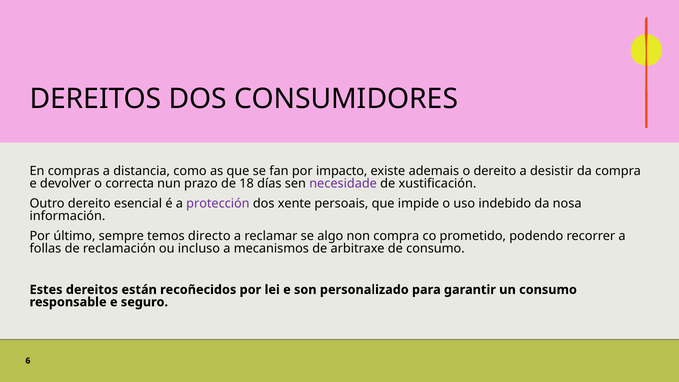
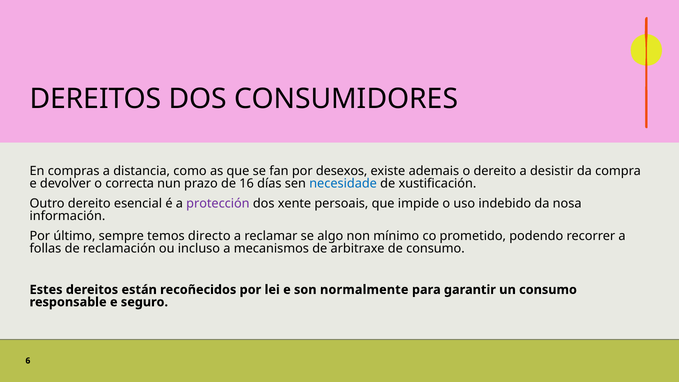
impacto: impacto -> desexos (342, 171)
18: 18 -> 16 (247, 184)
necesidade colour: purple -> blue (343, 184)
non compra: compra -> mínimo (396, 236)
personalizado: personalizado -> normalmente (364, 290)
